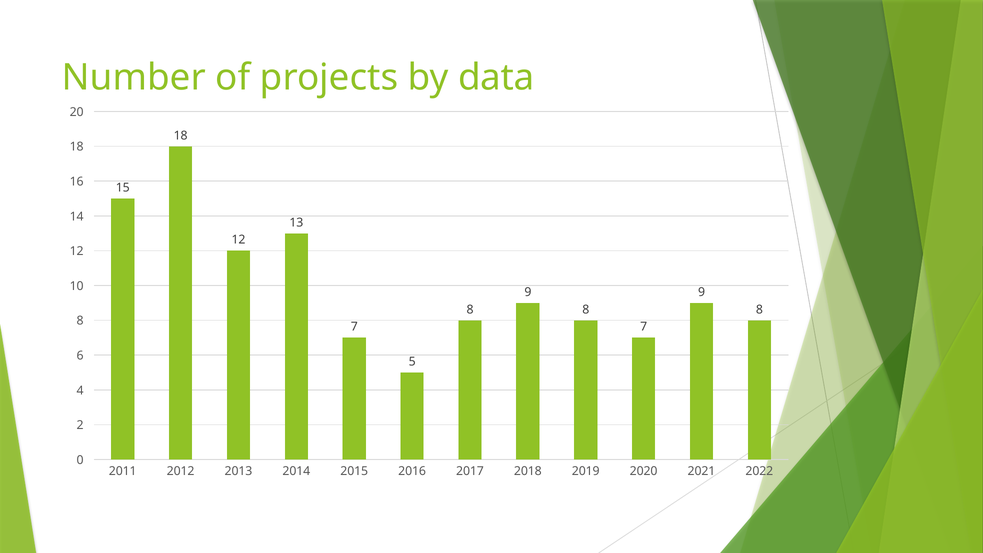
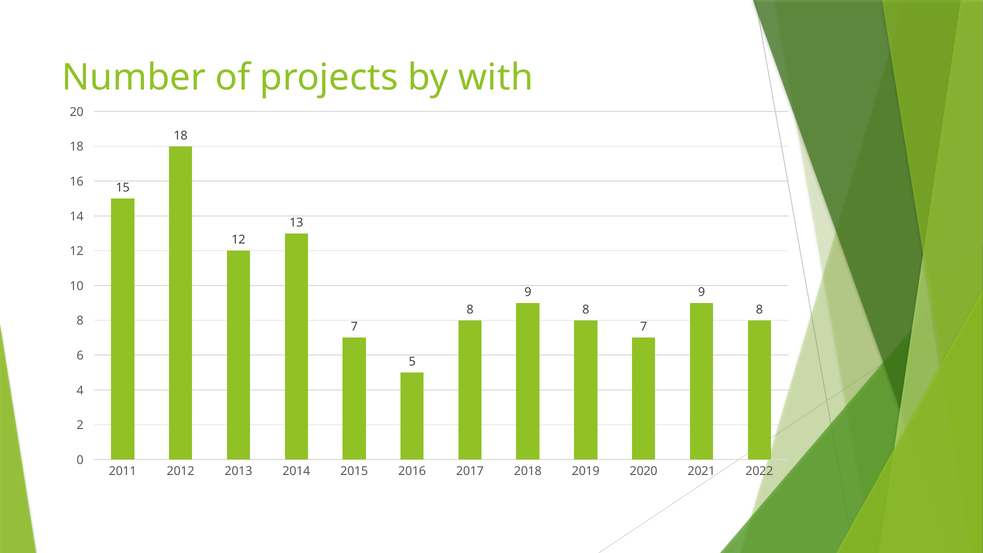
data: data -> with (496, 78)
